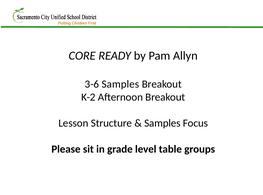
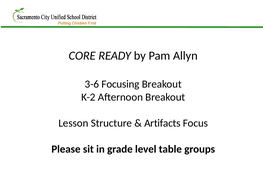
3-6 Samples: Samples -> Focusing (120, 84)
Samples: Samples -> Artifacts (162, 124)
